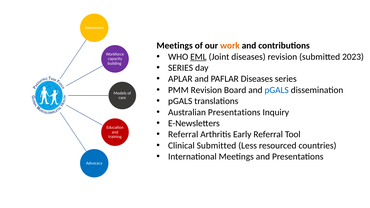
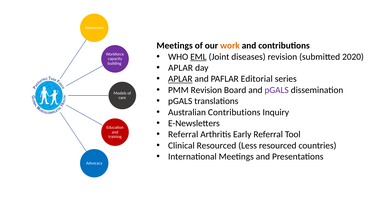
2023: 2023 -> 2020 (353, 57)
SERIES: SERIES -> APLAR (181, 68)
APLAR underline: none -> present (180, 79)
PAFLAR Diseases: Diseases -> Editorial (257, 79)
pGALS colour: blue -> purple (277, 90)
Australian Presentations: Presentations -> Contributions (234, 112)
Clinical Submitted: Submitted -> Resourced (216, 146)
